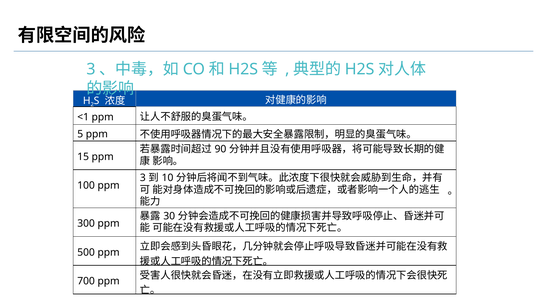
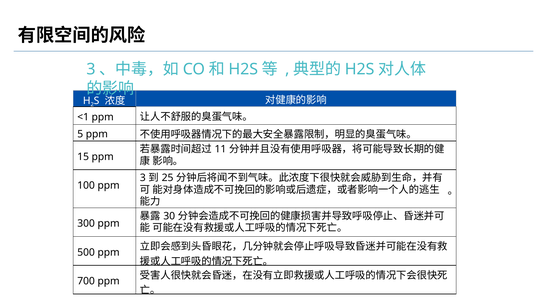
90: 90 -> 11 (221, 149)
10: 10 -> 25 (168, 178)
